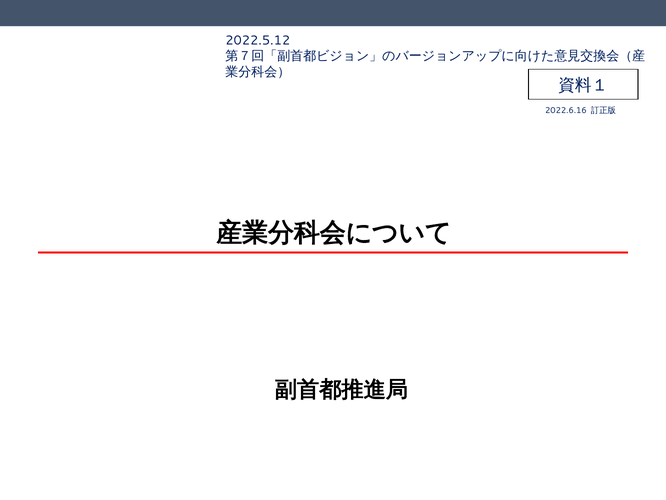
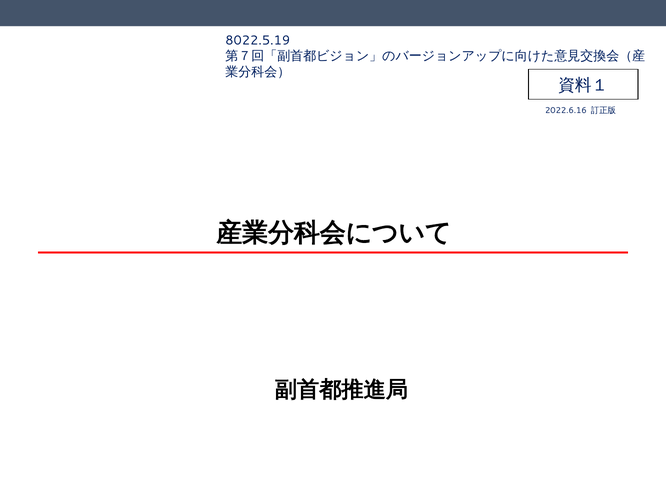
2022.5.12: 2022.5.12 -> 8022.5.19 (258, 41)
